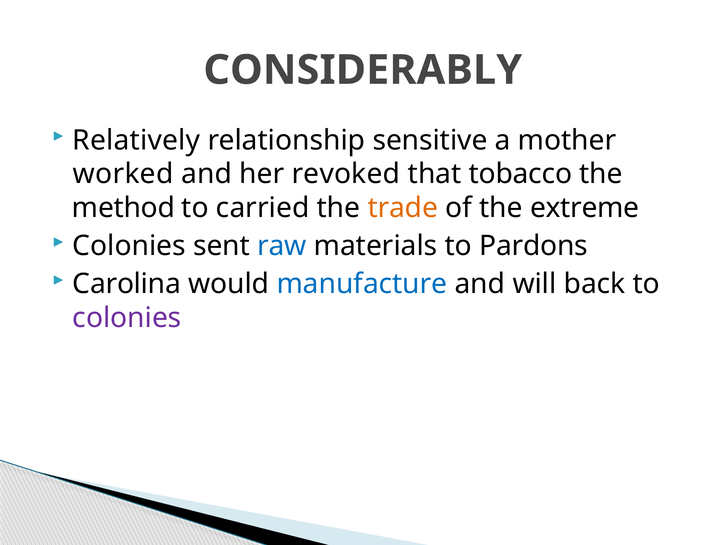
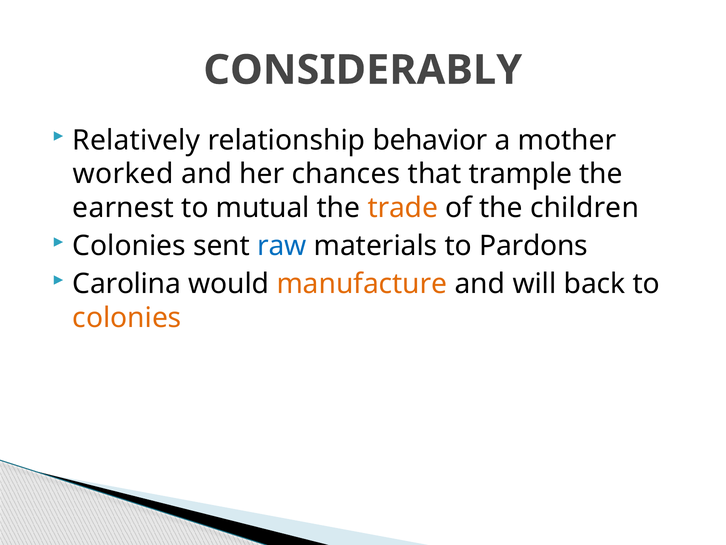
sensitive: sensitive -> behavior (430, 140)
revoked: revoked -> chances (346, 174)
tobacco: tobacco -> trample (520, 174)
method: method -> earnest (123, 208)
carried: carried -> mutual (263, 208)
extreme: extreme -> children (585, 208)
manufacture colour: blue -> orange (362, 284)
colonies colour: purple -> orange (127, 318)
